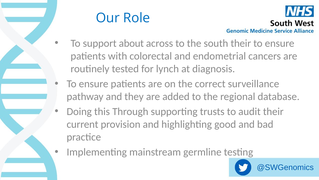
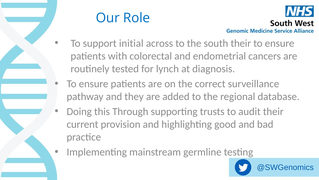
about: about -> initial (131, 43)
